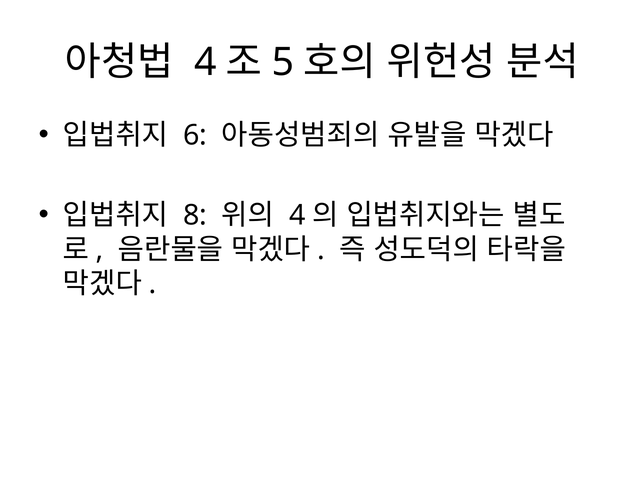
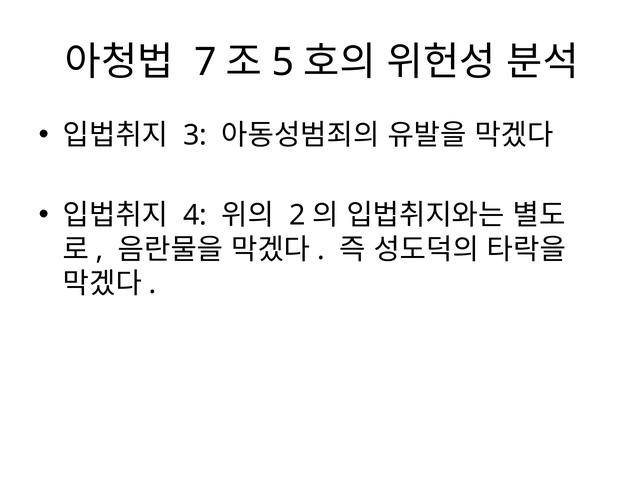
4: 4 -> 7 (205, 62)
6: 6 -> 3 (195, 135)
8: 8 -> 4 (195, 215)
4: 4 -> 2 (297, 215)
